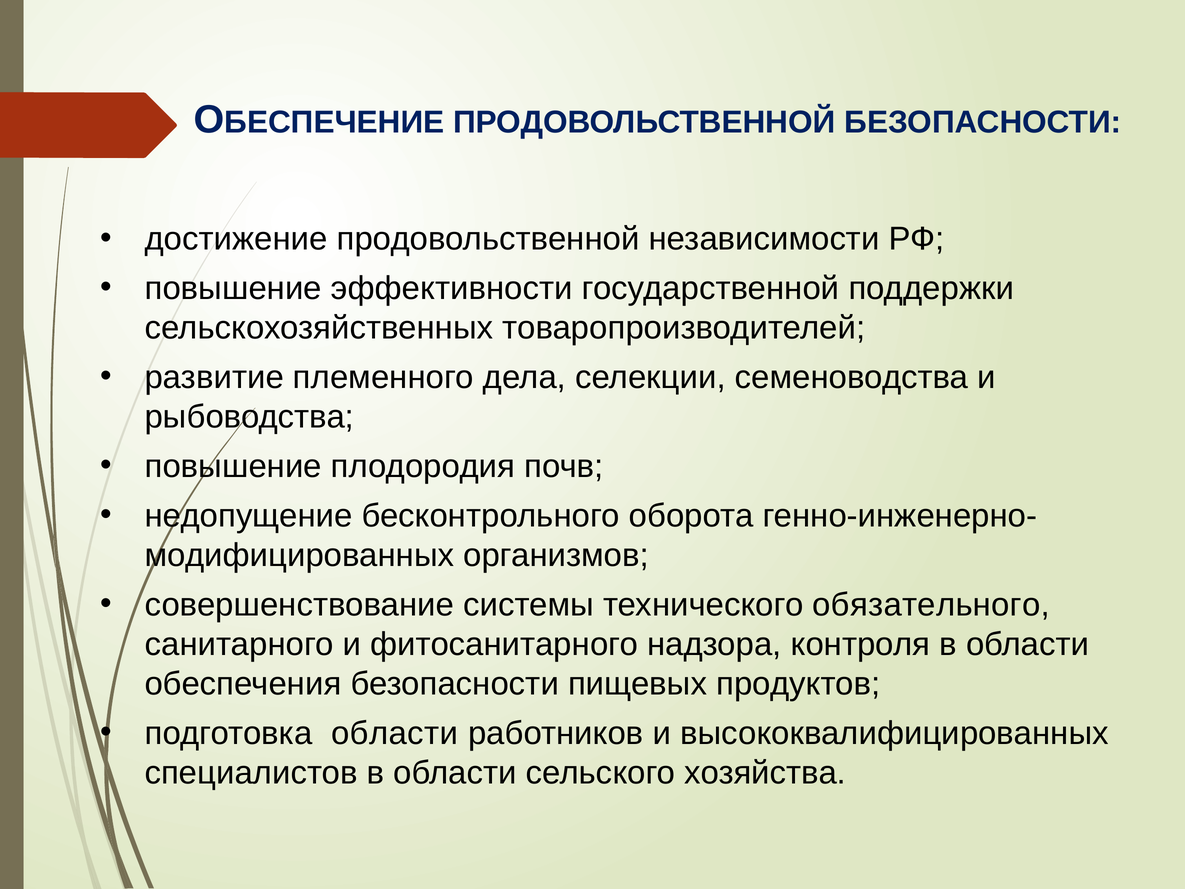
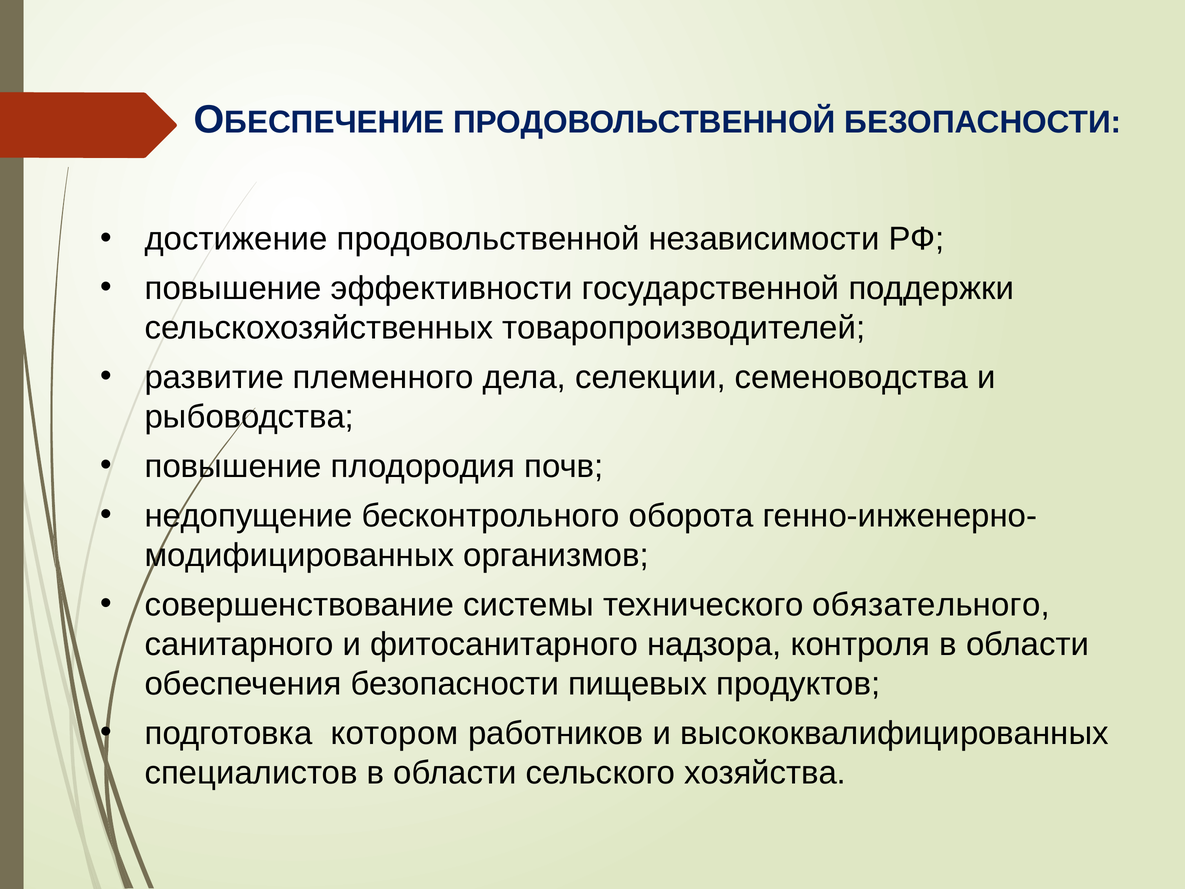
подготовка области: области -> котором (395, 733)
